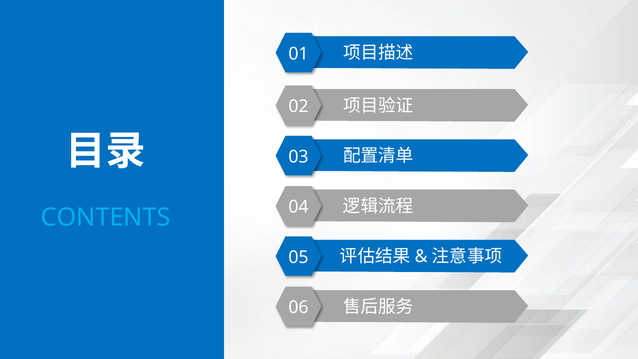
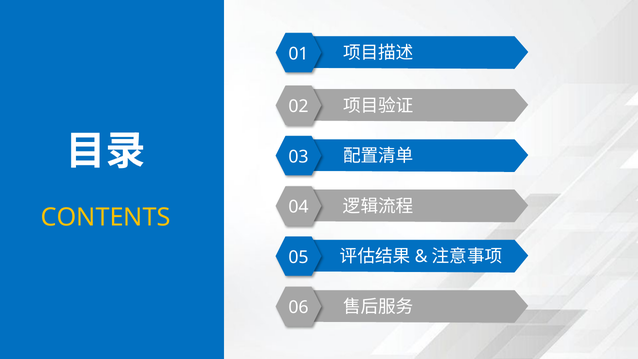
CONTENTS colour: light blue -> yellow (106, 217)
